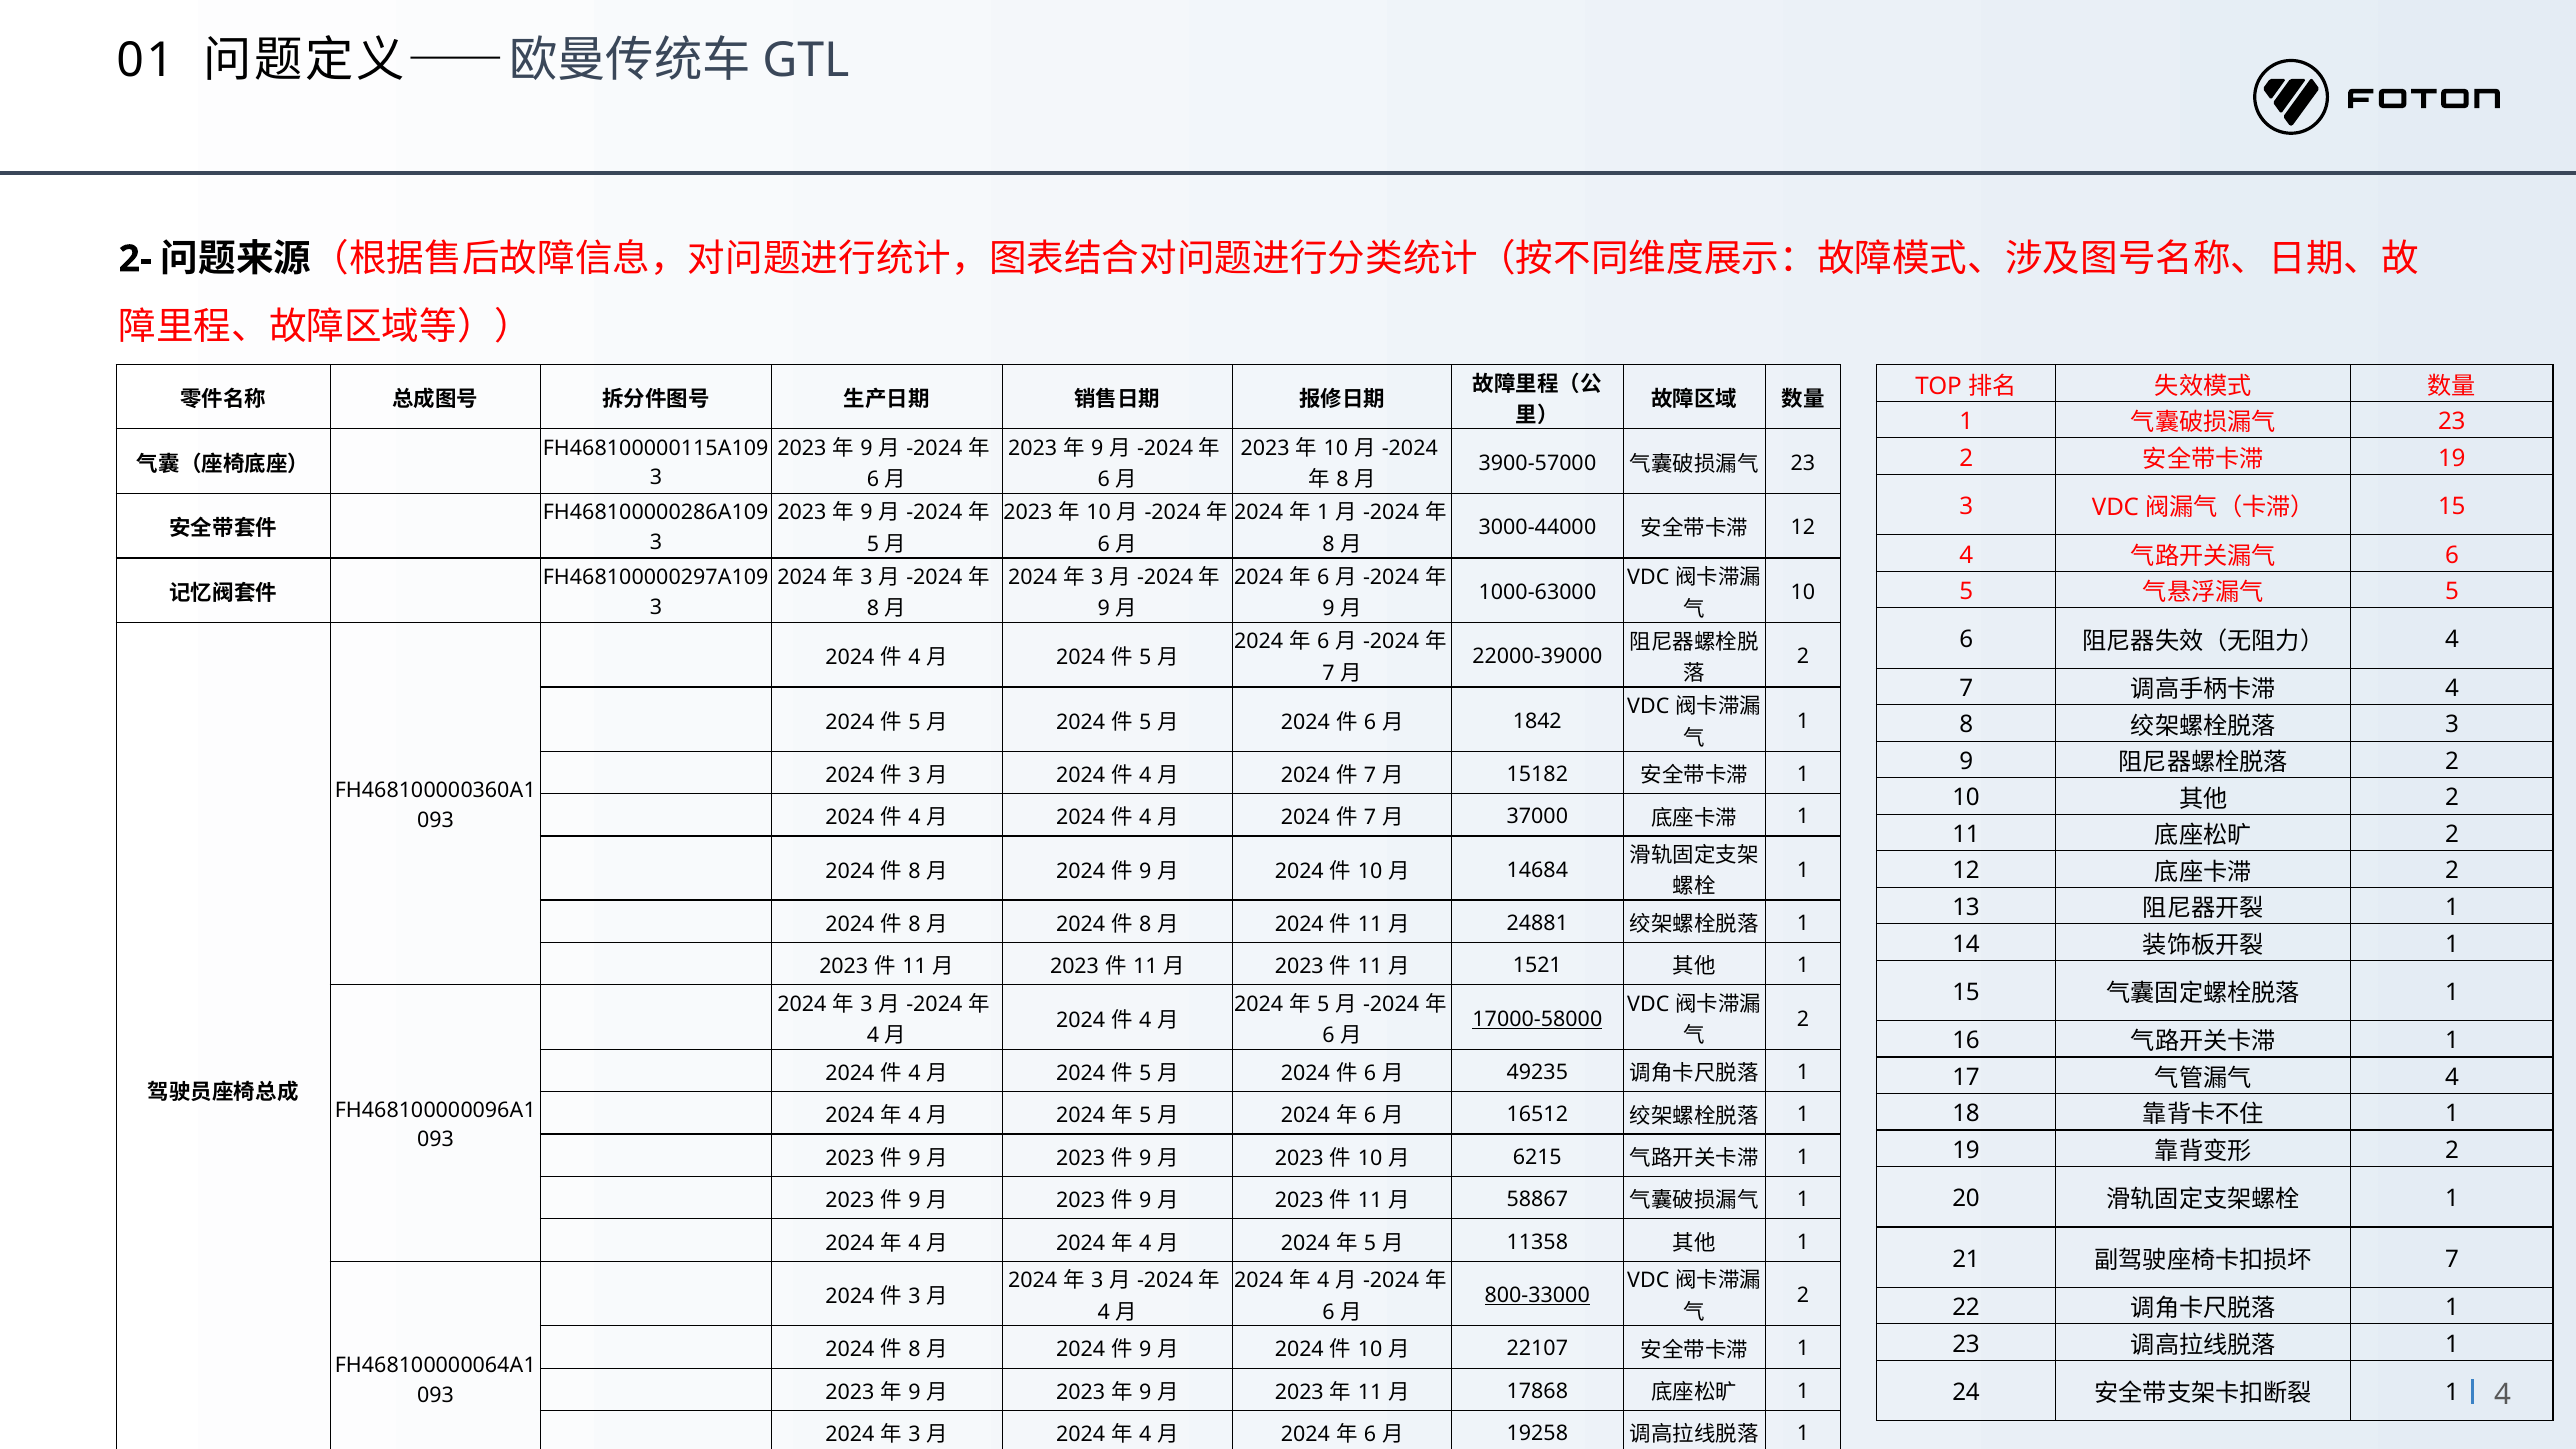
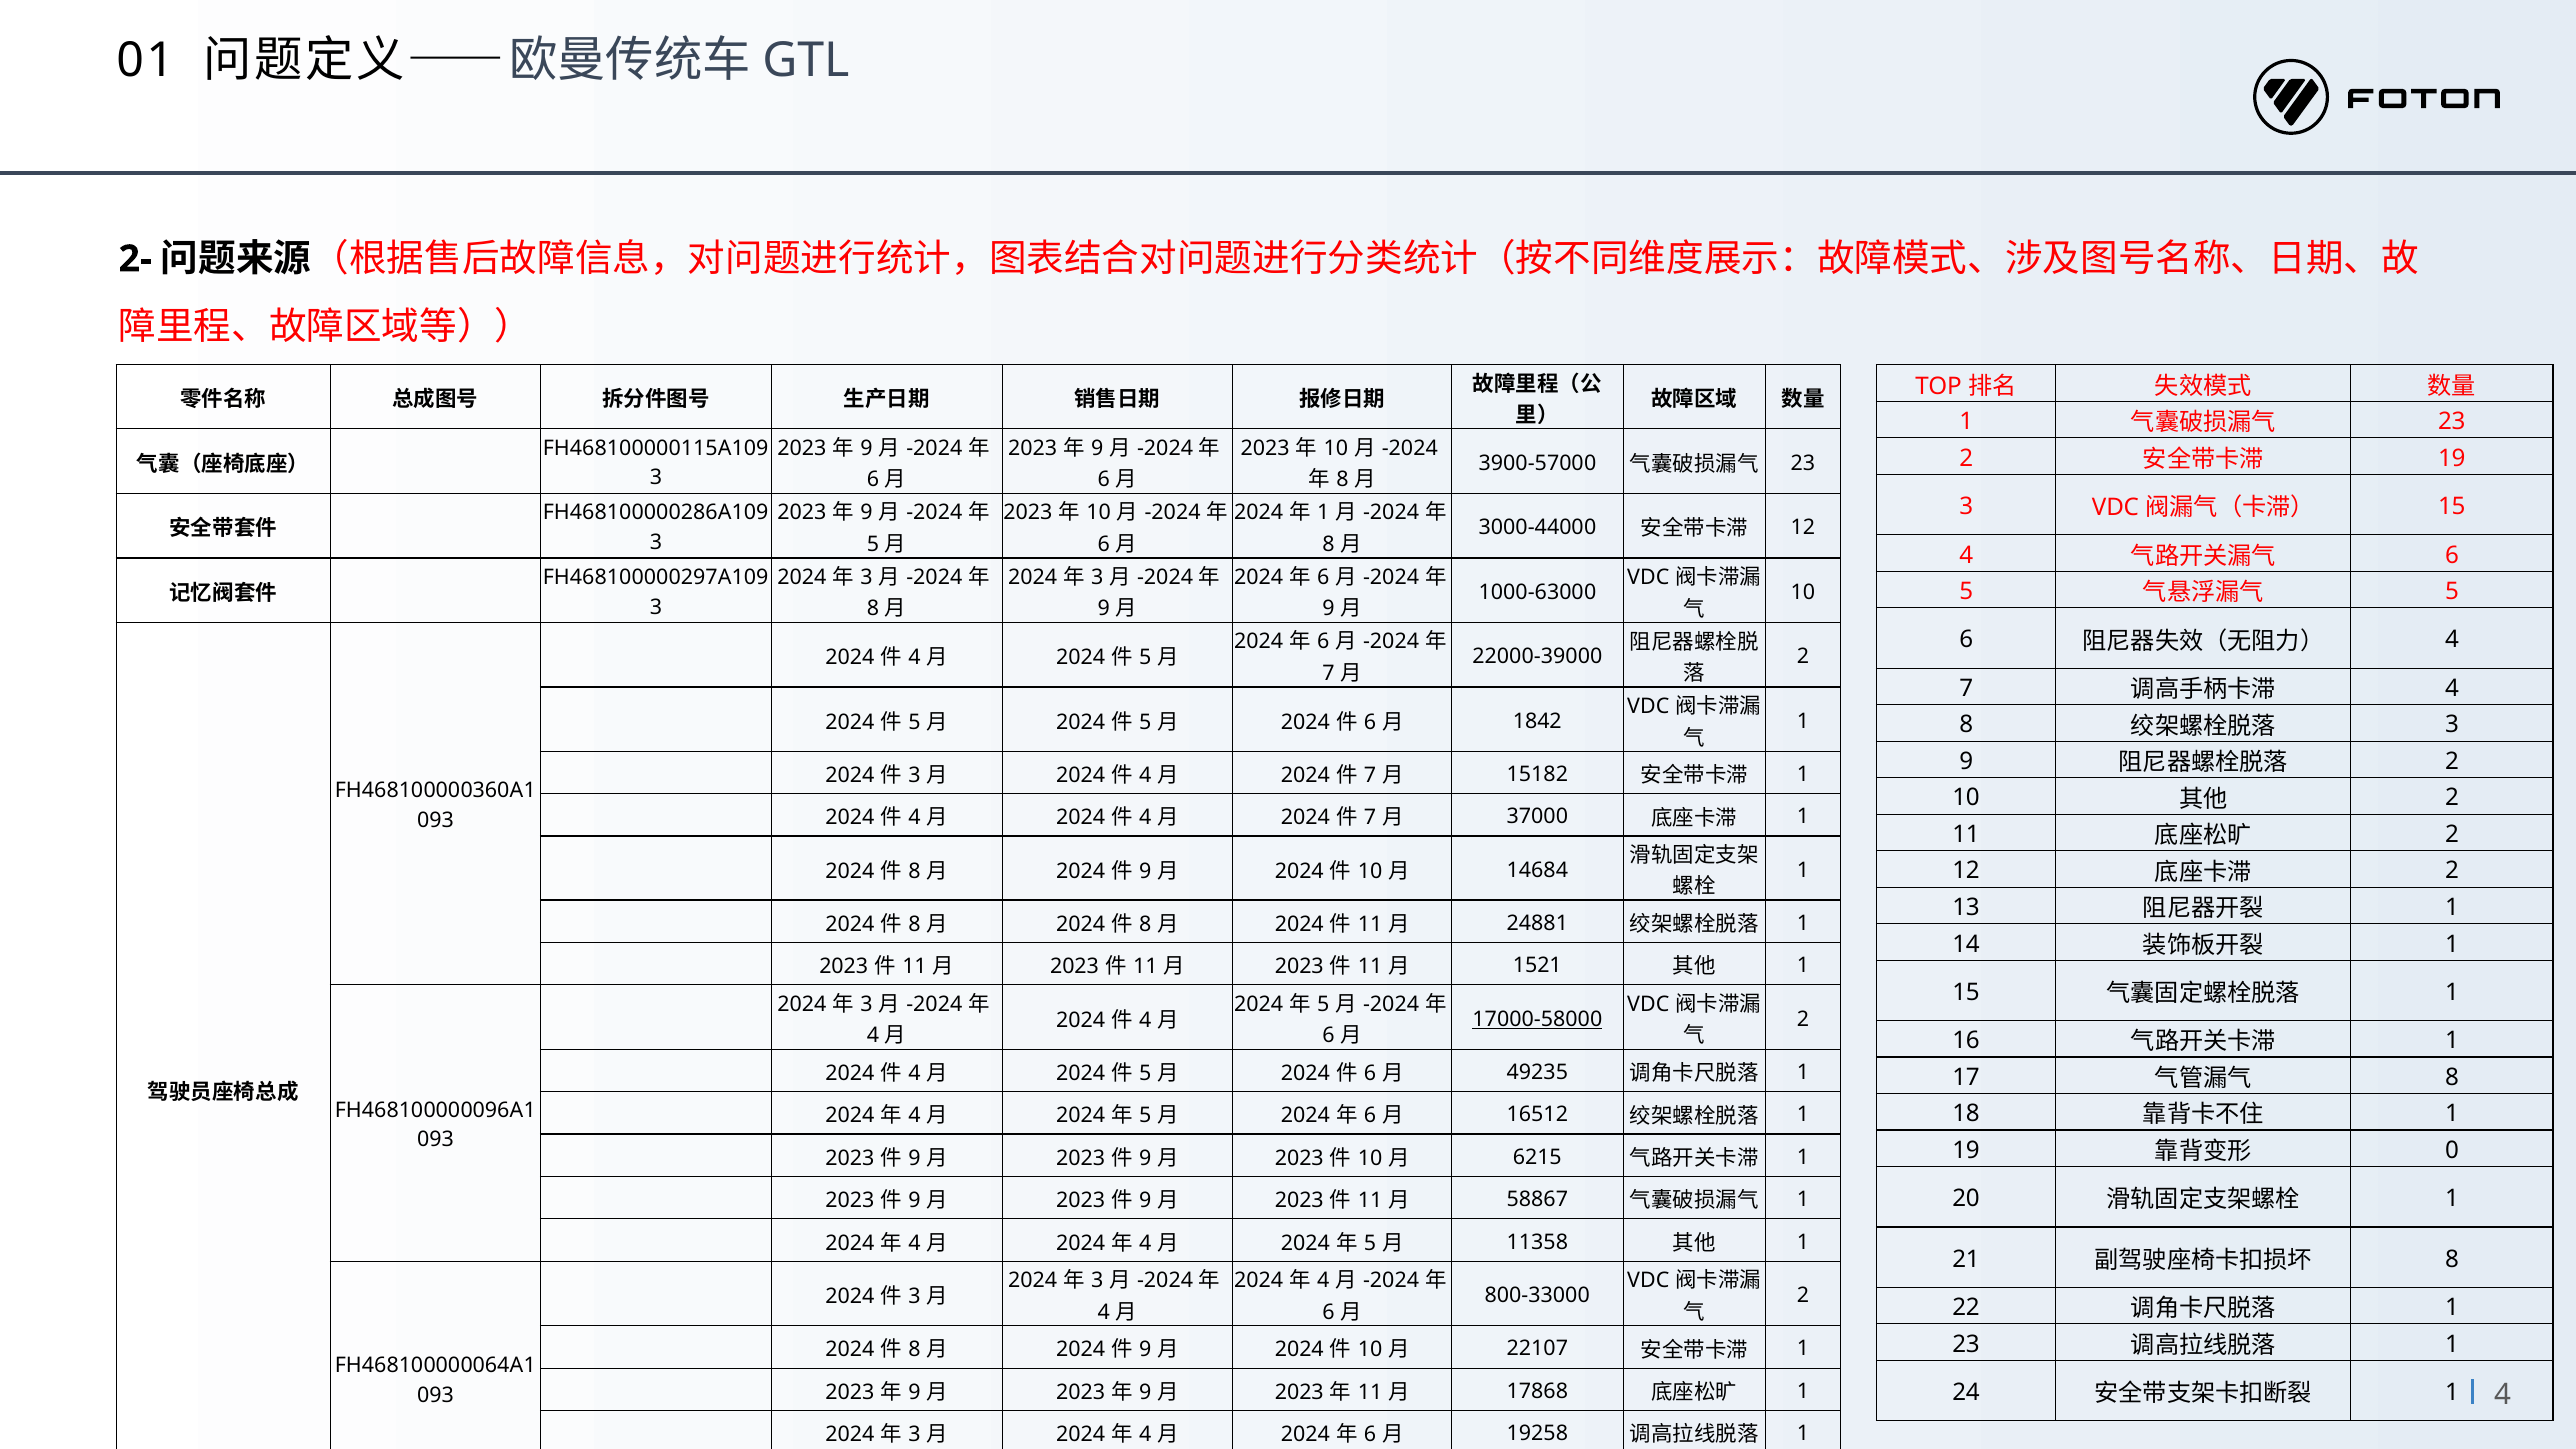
4: 4 -> 8 (2452, 1077)
2: 2 -> 0 (2452, 1150)
7: 7 -> 8 (2452, 1259)
800-33000 underline: present -> none (1537, 1295)
